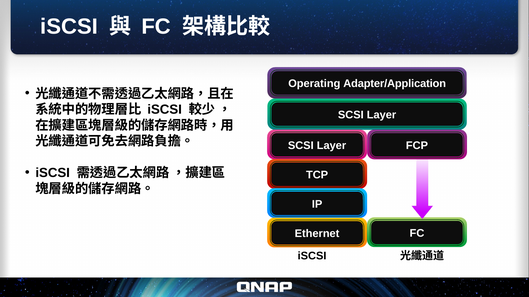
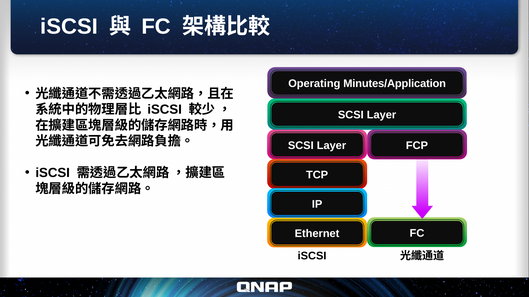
Adapter/Application: Adapter/Application -> Minutes/Application (395, 84)
